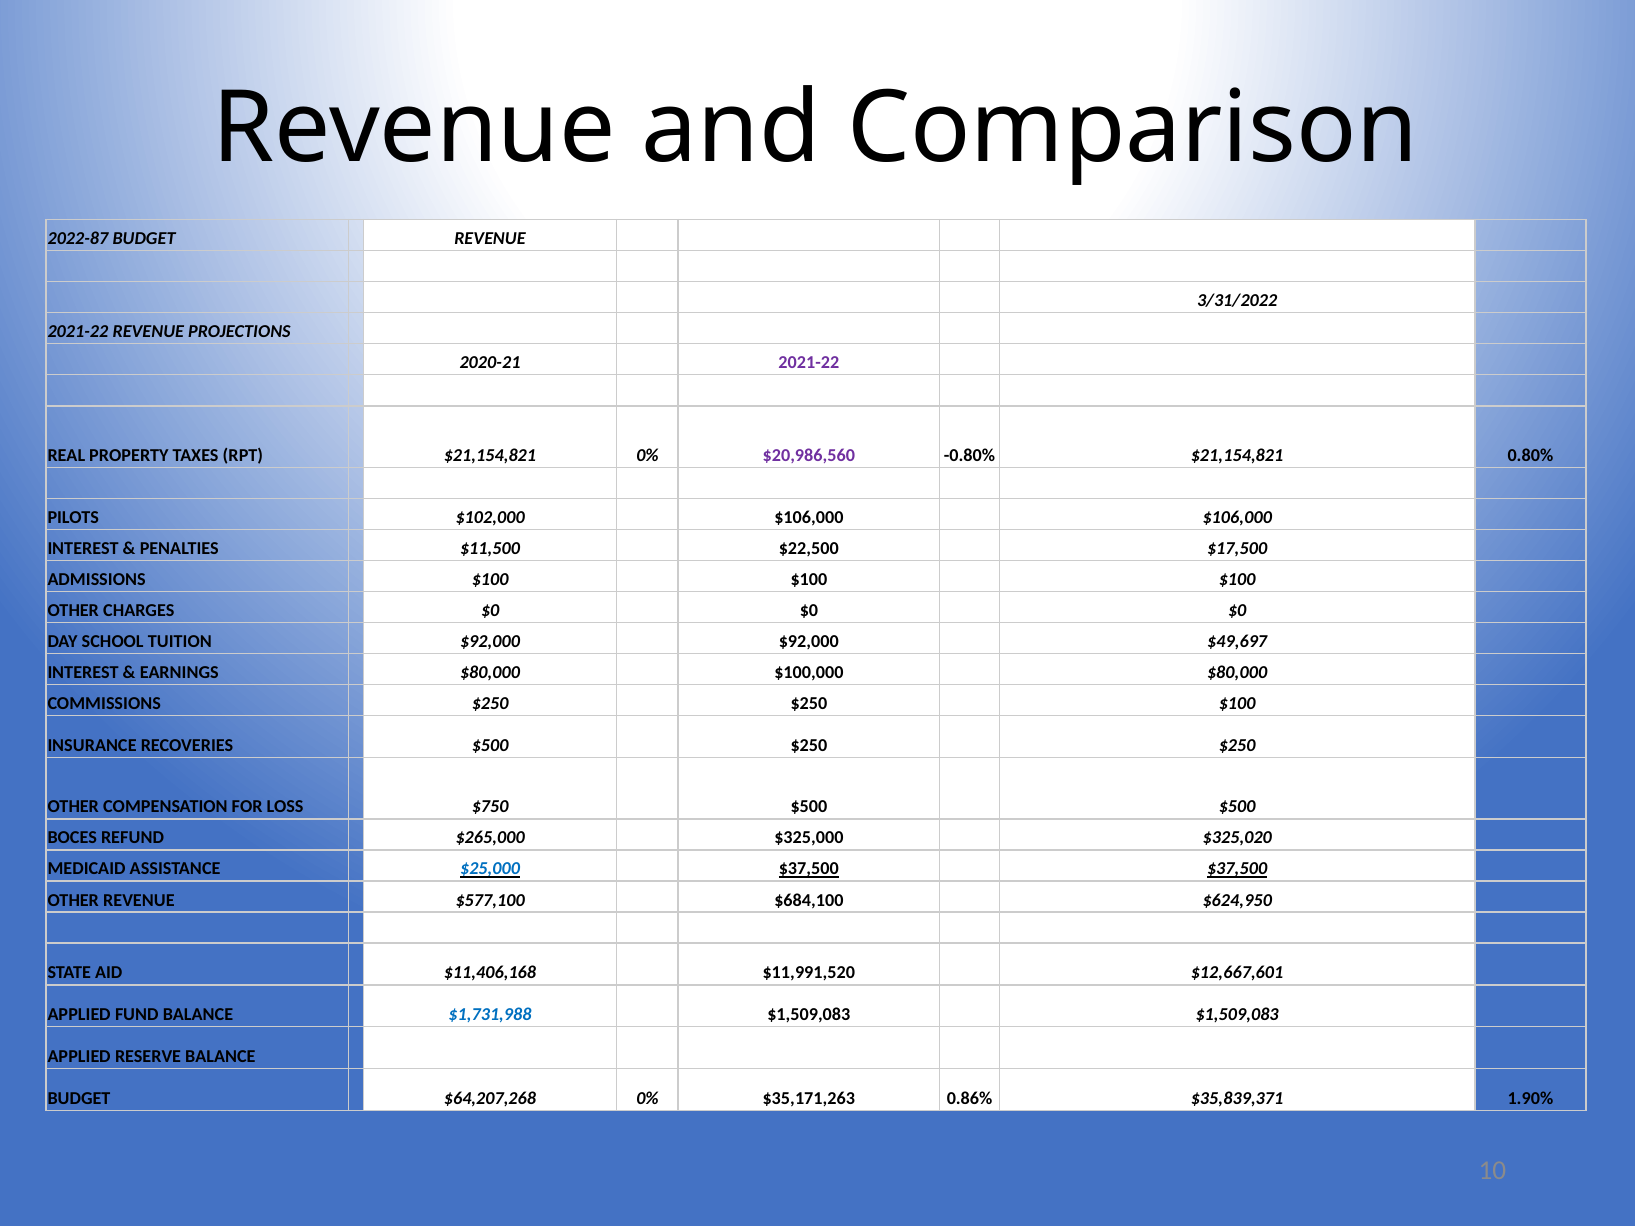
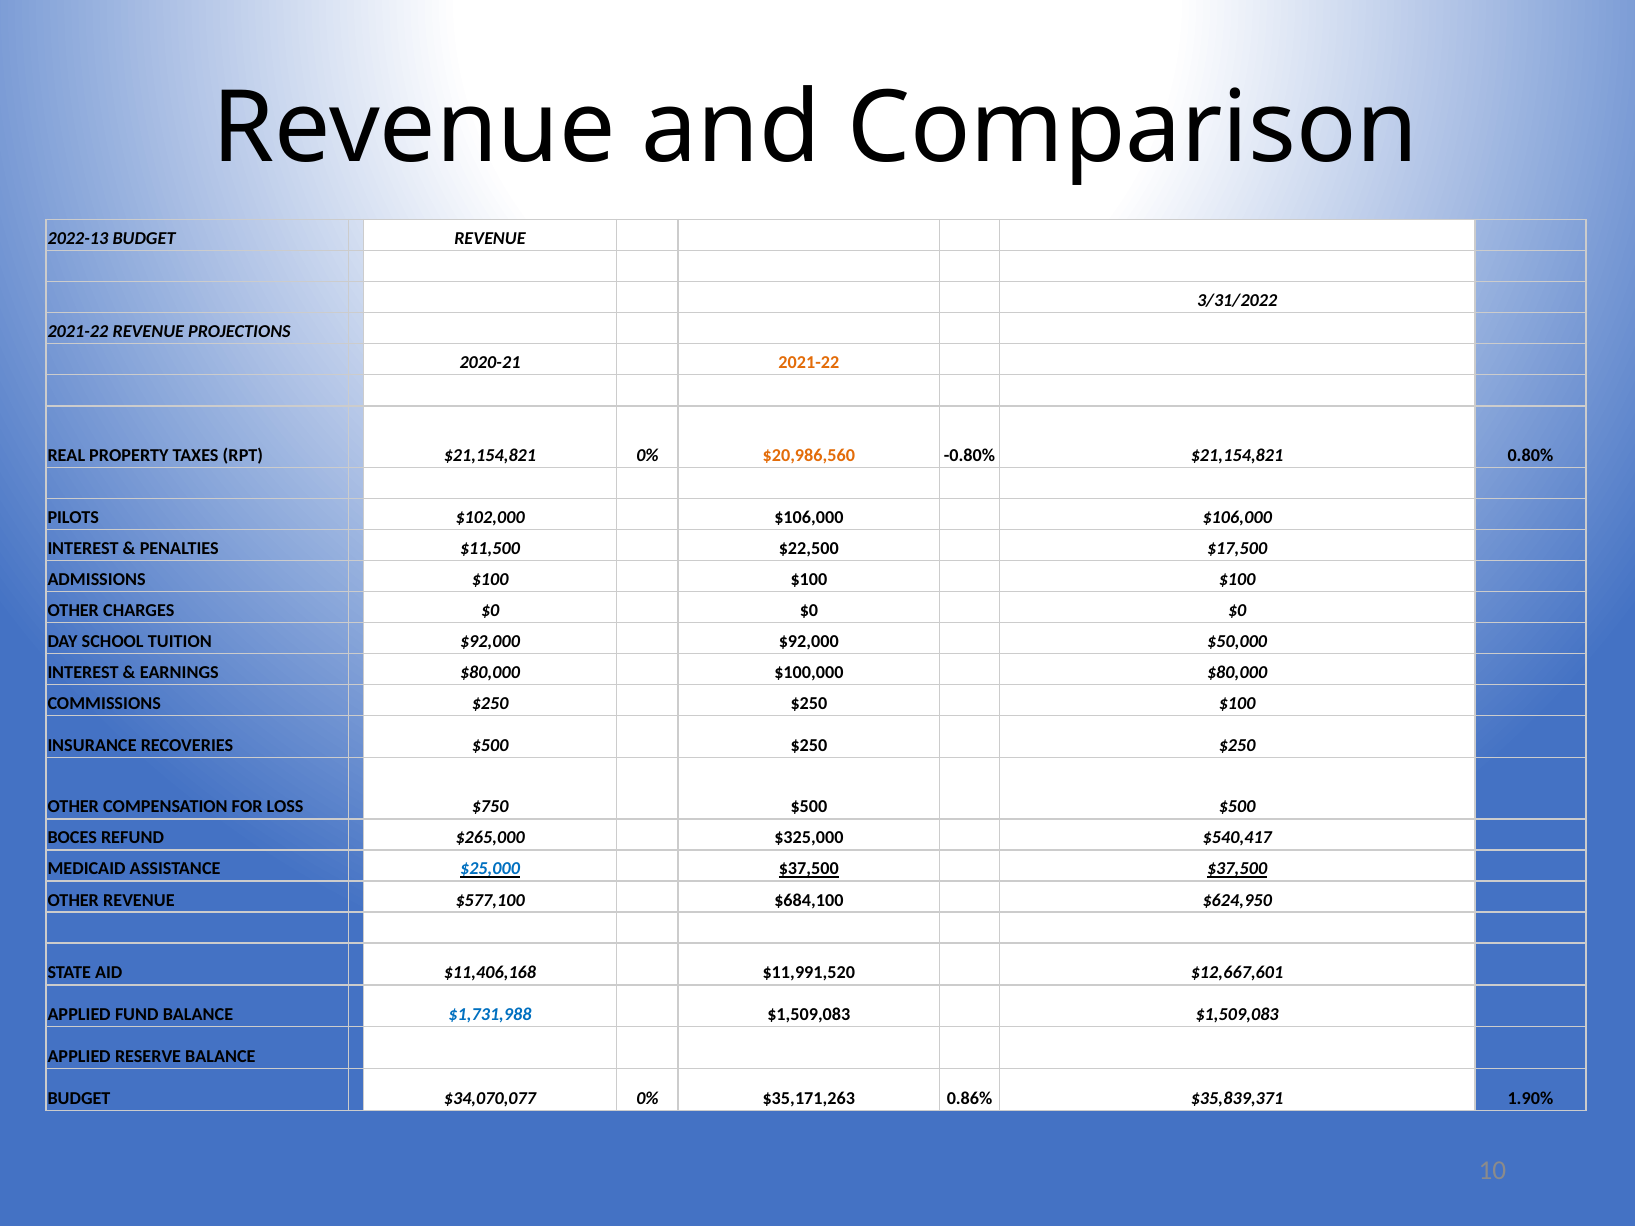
2022-87: 2022-87 -> 2022-13 (78, 239)
2021-22 colour: purple -> orange (809, 363)
$20,986,560 colour: purple -> orange (809, 455)
$49,697: $49,697 -> $50,000 (1237, 642)
$325,020: $325,020 -> $540,417 (1237, 838)
$64,207,268: $64,207,268 -> $34,070,077 (490, 1099)
